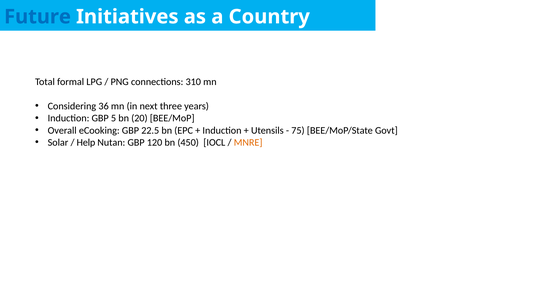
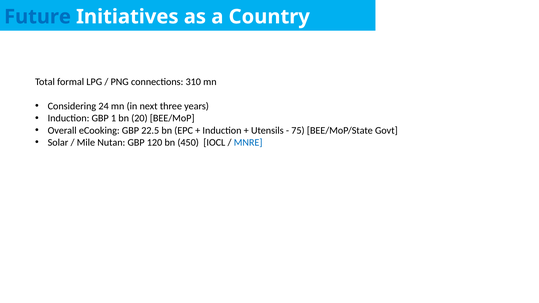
36: 36 -> 24 (104, 106)
5: 5 -> 1 (114, 118)
Help: Help -> Mile (86, 143)
MNRE colour: orange -> blue (248, 143)
